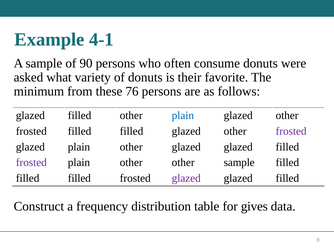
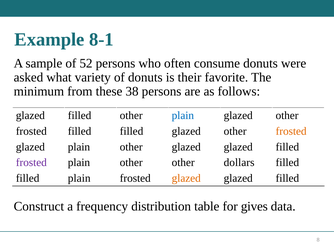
4-1: 4-1 -> 8-1 (101, 39)
90: 90 -> 52 (86, 63)
76: 76 -> 38 (132, 91)
frosted colour: purple -> orange (291, 131)
other sample: sample -> dollars (239, 162)
filled: filled -> plain (79, 178)
glazed colour: purple -> orange (186, 178)
